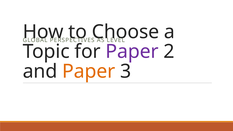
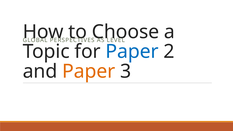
Paper colour: purple -> blue (132, 52)
